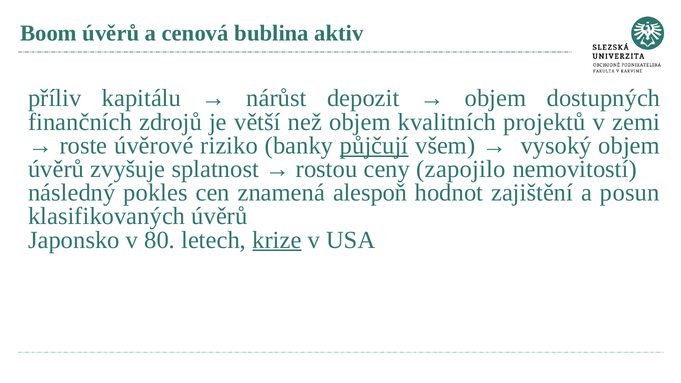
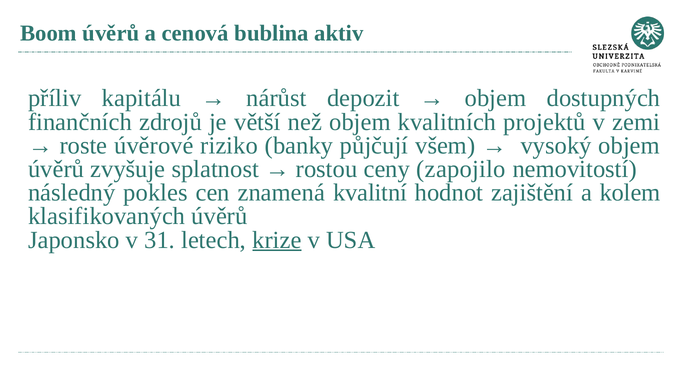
půjčují underline: present -> none (374, 146)
alespoň: alespoň -> kvalitní (370, 193)
posun: posun -> kolem (630, 193)
80: 80 -> 31 (160, 240)
